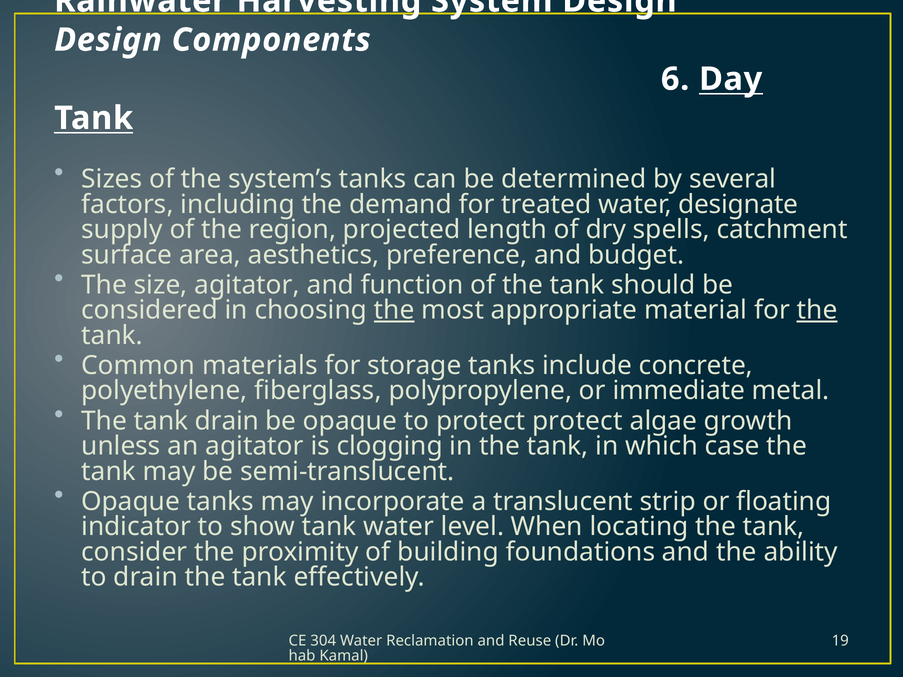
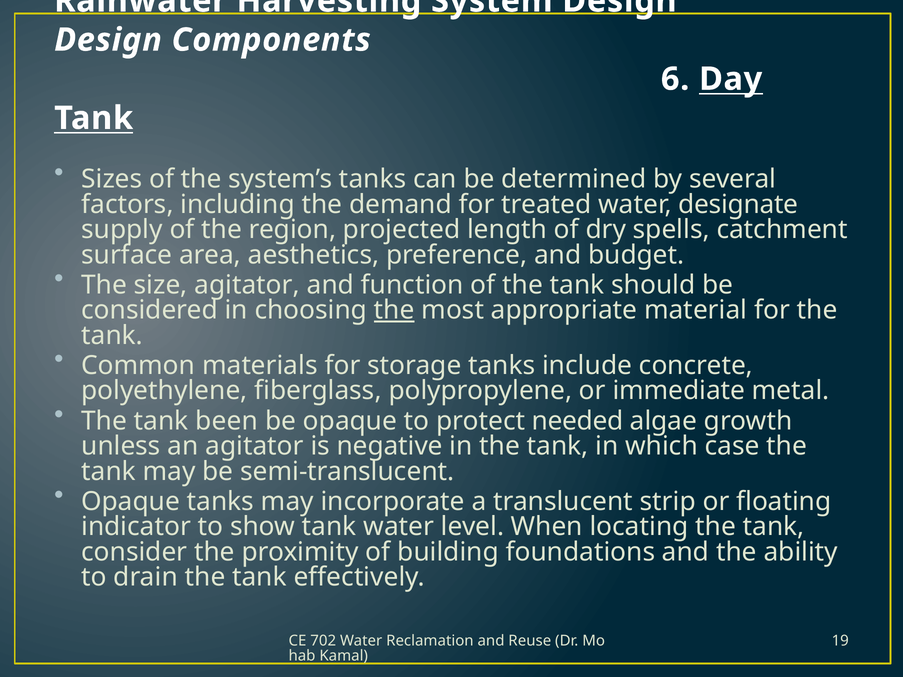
the underline: present -> none (817, 310)
tank drain: drain -> been (227, 421)
protect protect: protect -> needed (578, 421)
clogging: clogging -> negative (390, 446)
304: 304 -> 702 (323, 641)
